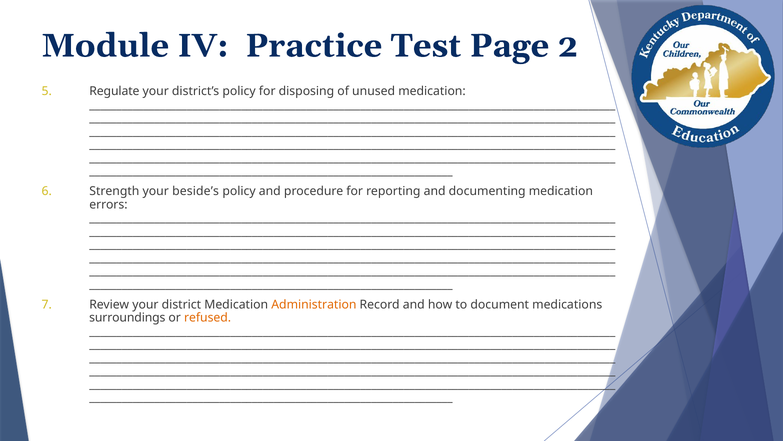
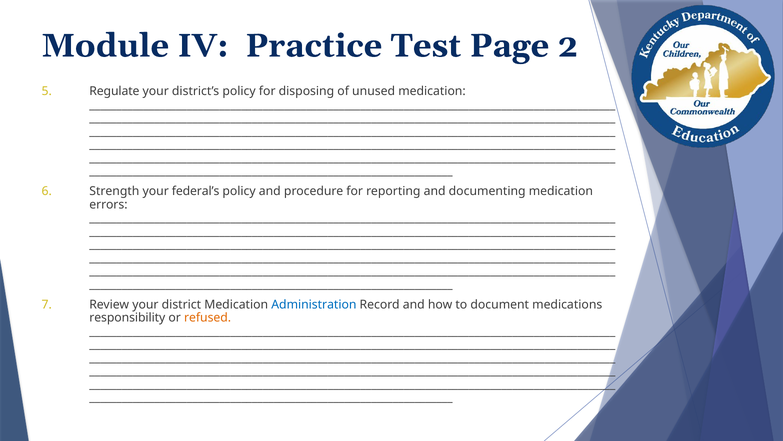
beside’s: beside’s -> federal’s (196, 191)
Administration colour: orange -> blue (314, 304)
surroundings: surroundings -> responsibility (127, 318)
